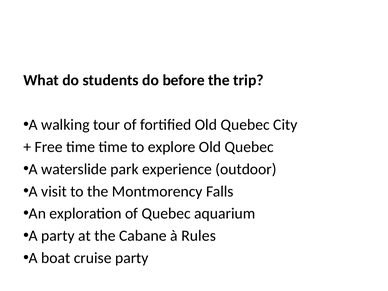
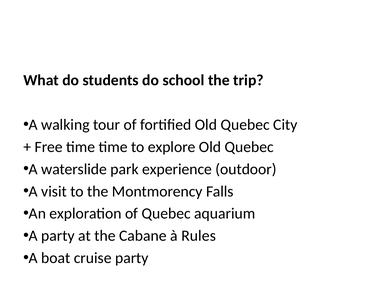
before: before -> school (184, 80)
